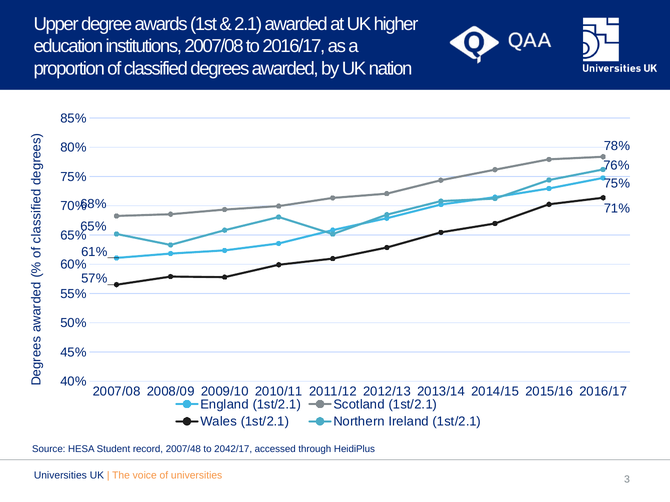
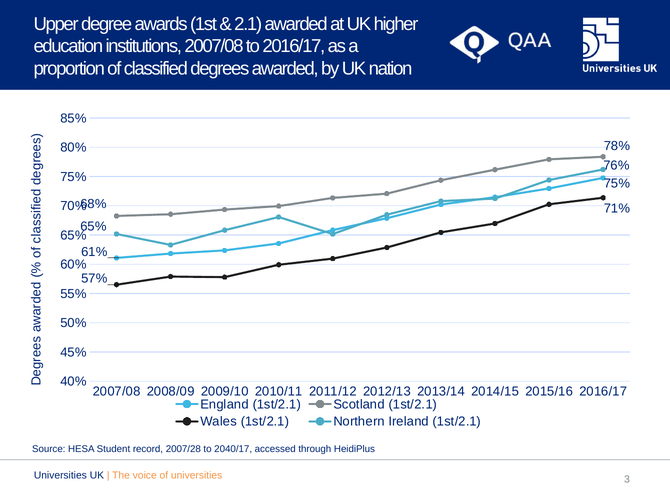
2007/48: 2007/48 -> 2007/28 (183, 449)
2042/17: 2042/17 -> 2040/17 (233, 449)
